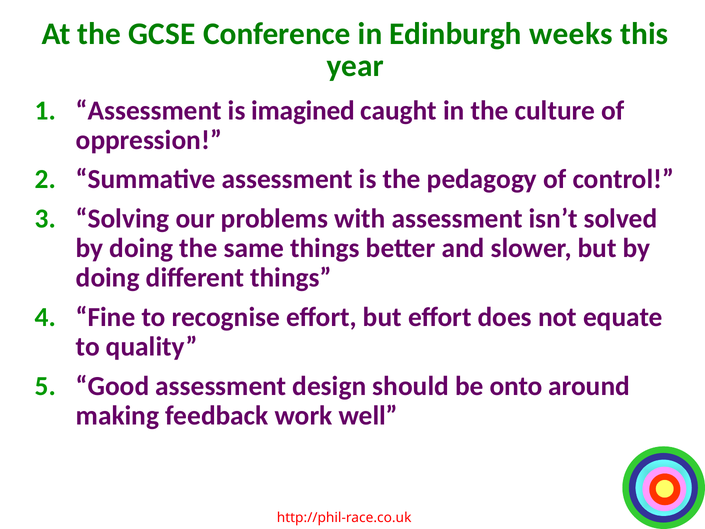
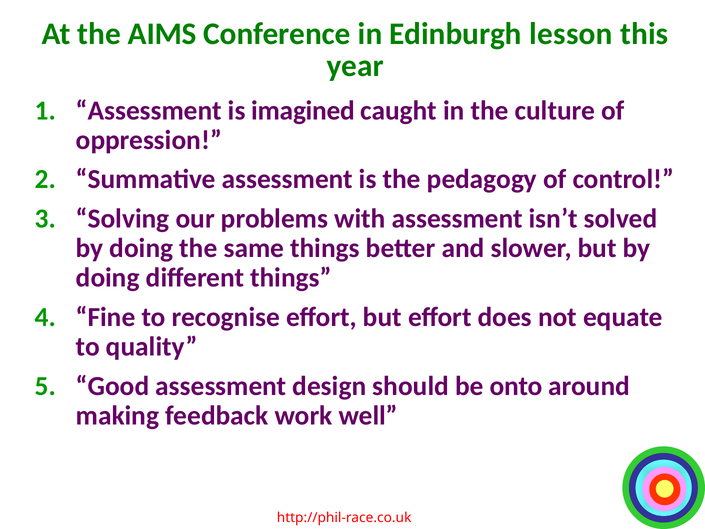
GCSE: GCSE -> AIMS (162, 34)
weeks: weeks -> lesson (571, 34)
